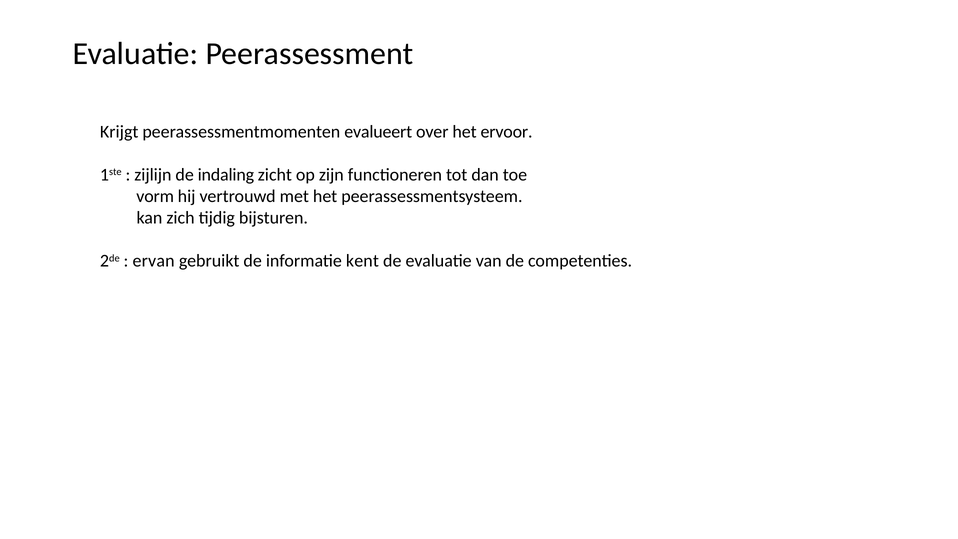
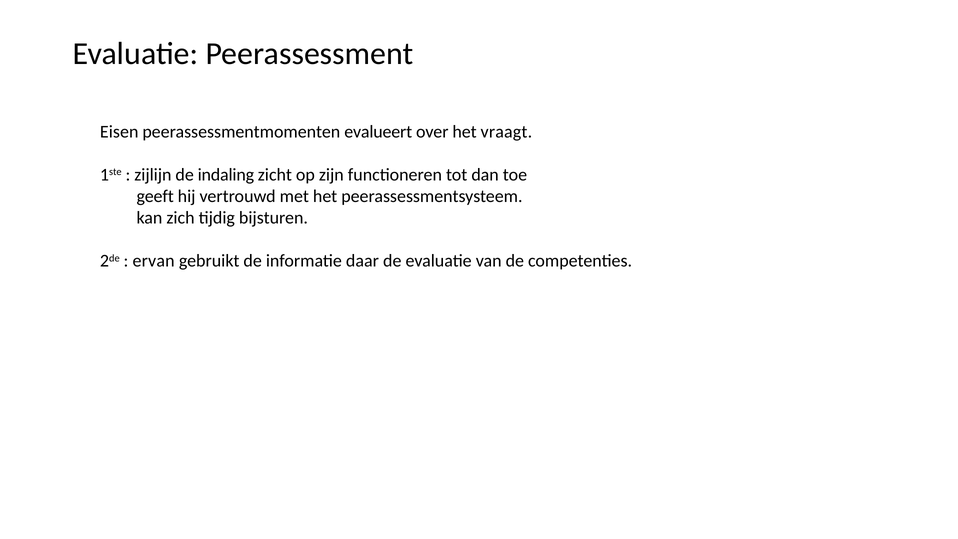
Krijgt: Krijgt -> Eisen (119, 132)
ervoor: ervoor -> vraagt (506, 132)
vorm: vorm -> geeft (155, 196)
kent: kent -> daar (362, 261)
